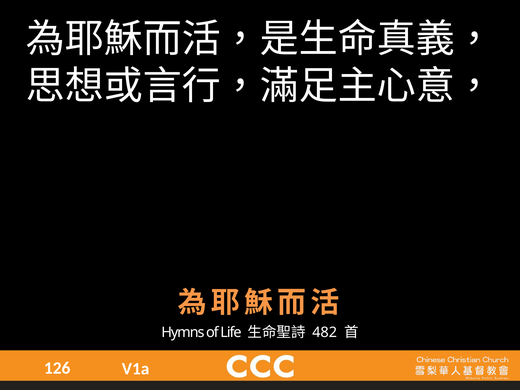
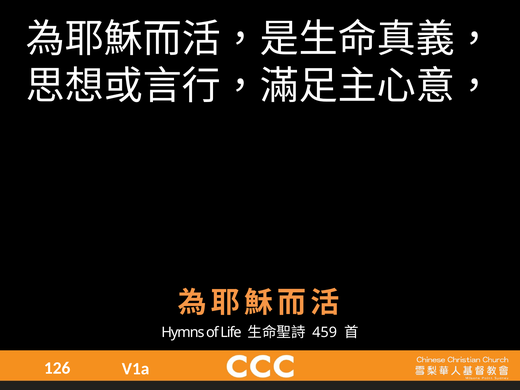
482: 482 -> 459 (325, 332)
